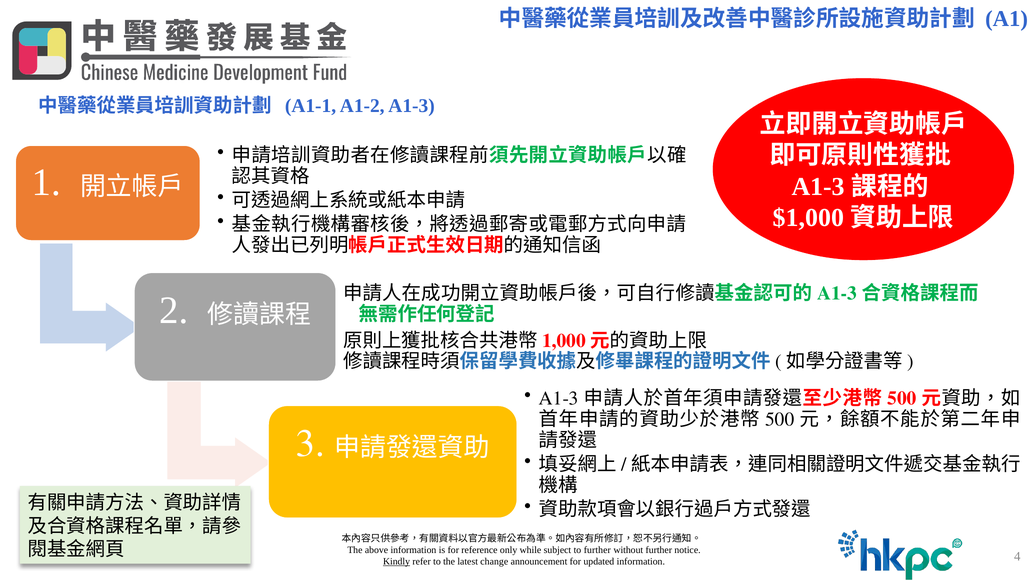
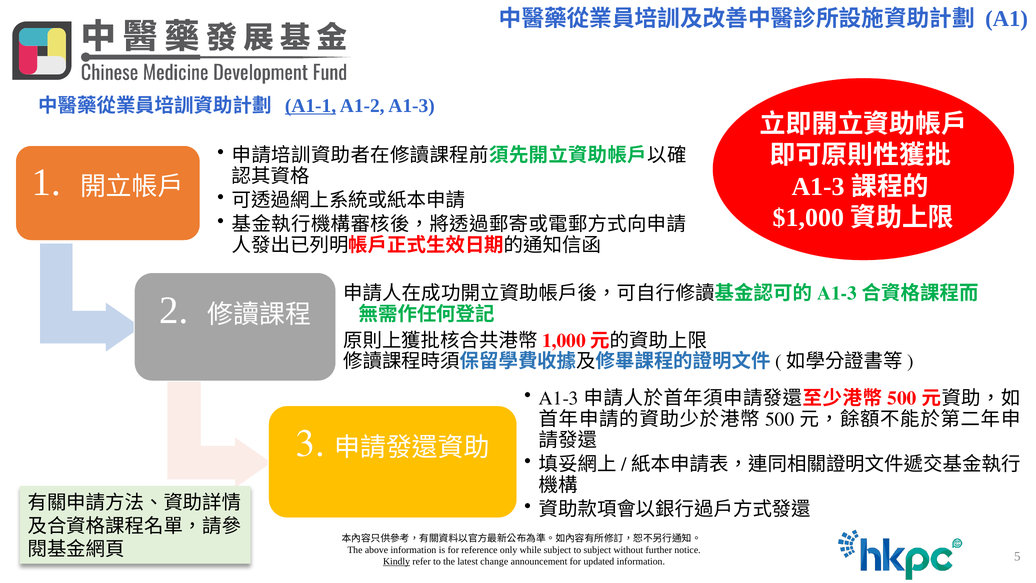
A1-1 underline: none -> present (311, 106)
4: 4 -> 5 (1017, 556)
to further: further -> subject (597, 550)
